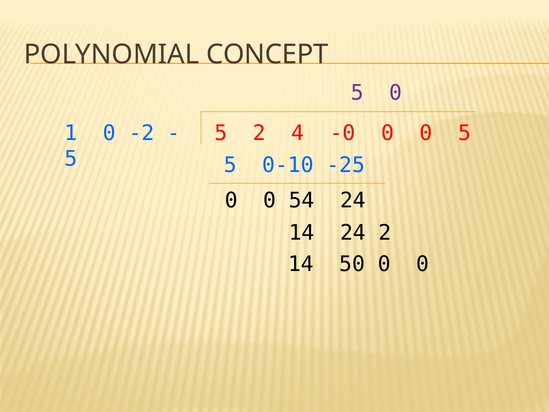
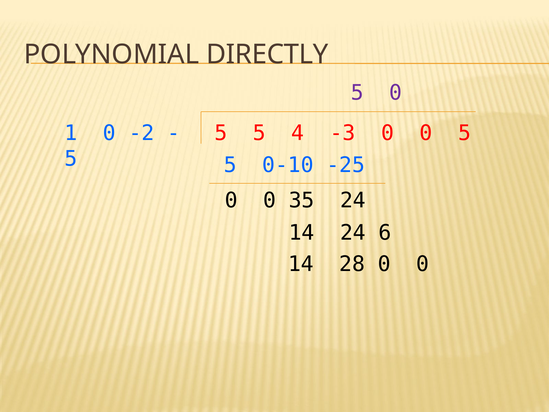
CONCEPT: CONCEPT -> DIRECTLY (267, 55)
2: 2 -> 5 (259, 133)
-0: -0 -> -3 (343, 133)
54: 54 -> 35 (302, 200)
24 2: 2 -> 6 (385, 232)
50: 50 -> 28 (352, 264)
